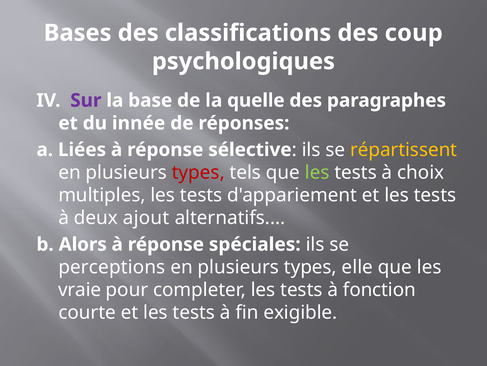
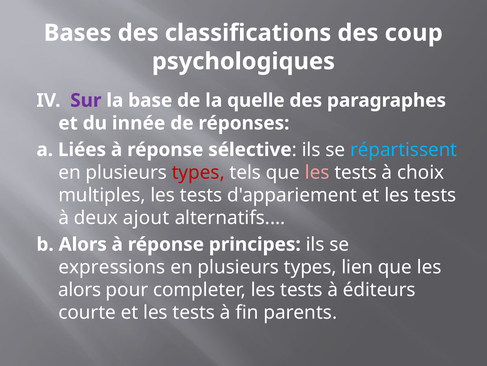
répartissent colour: yellow -> light blue (404, 149)
les colour: light green -> pink (317, 172)
spéciales: spéciales -> principes (255, 244)
perceptions: perceptions -> expressions (112, 267)
elle: elle -> lien (357, 267)
vraie: vraie -> alors (80, 289)
fonction: fonction -> éditeurs (379, 289)
exigible: exigible -> parents (300, 312)
